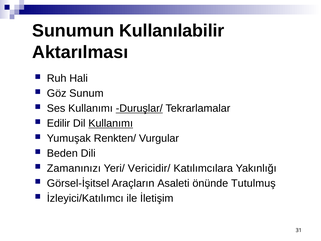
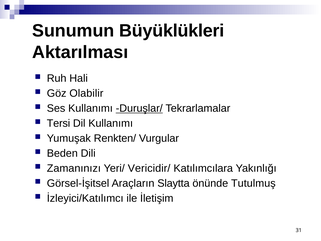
Kullanılabilir: Kullanılabilir -> Büyüklükleri (172, 31)
Sunum: Sunum -> Olabilir (86, 93)
Edilir: Edilir -> Tersi (58, 123)
Kullanımı underline: present -> none (111, 123)
Asaleti: Asaleti -> Slaytta (173, 183)
